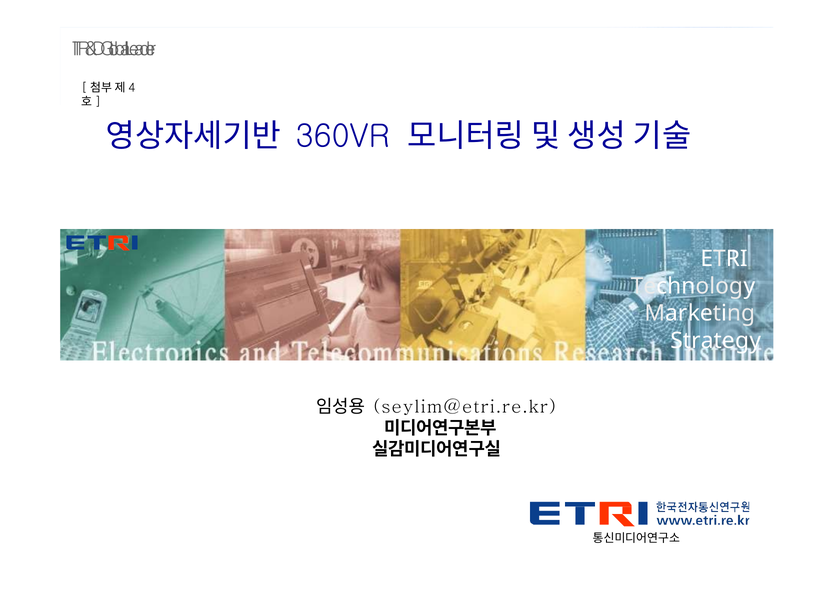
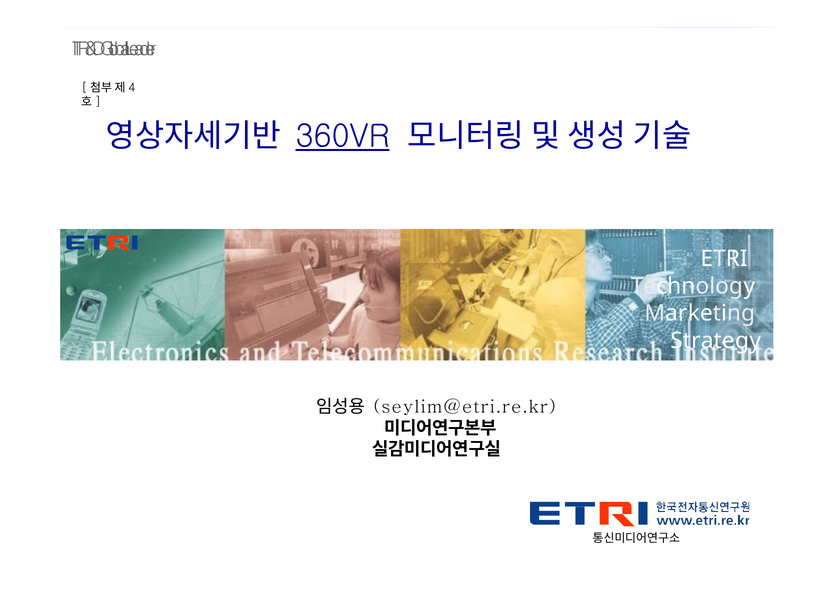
360VR underline: none -> present (343, 136)
